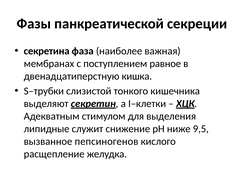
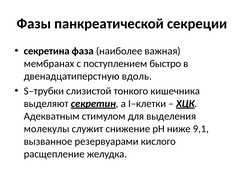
равное: равное -> быстро (165, 64)
кишка: кишка -> вдоль (137, 76)
липидные: липидные -> молекулы (47, 129)
9,5: 9,5 -> 9,1 (201, 129)
пепсиногенов: пепсиногенов -> резервуарами (107, 141)
